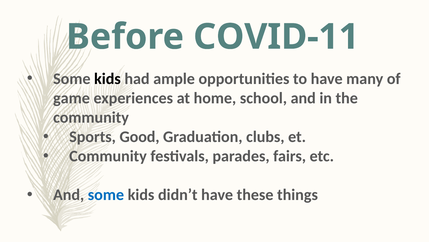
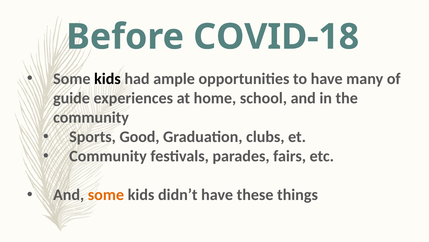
COVID-11: COVID-11 -> COVID-18 (276, 37)
game: game -> guide (72, 98)
some colour: blue -> orange (106, 194)
